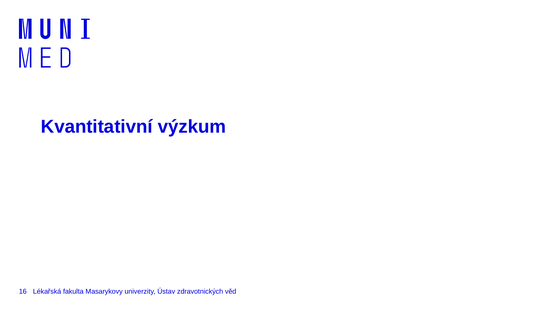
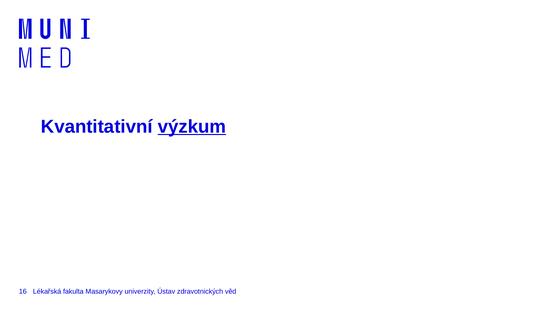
výzkum underline: none -> present (192, 127)
